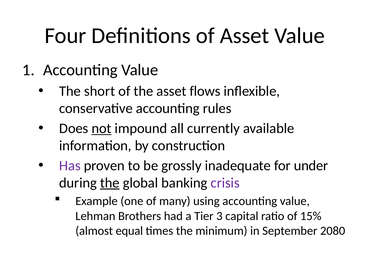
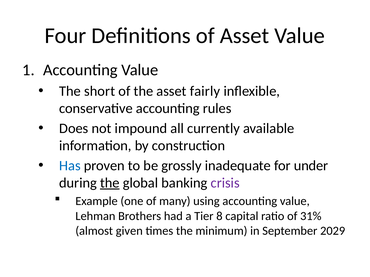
flows: flows -> fairly (205, 91)
not underline: present -> none (102, 129)
Has colour: purple -> blue (70, 166)
3: 3 -> 8 (219, 216)
15%: 15% -> 31% (311, 216)
equal: equal -> given (129, 231)
2080: 2080 -> 2029 (333, 231)
